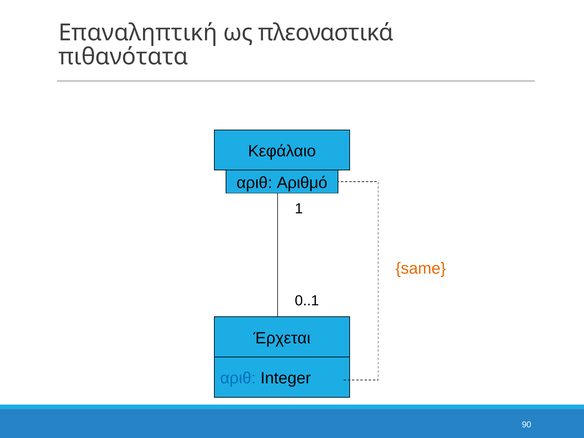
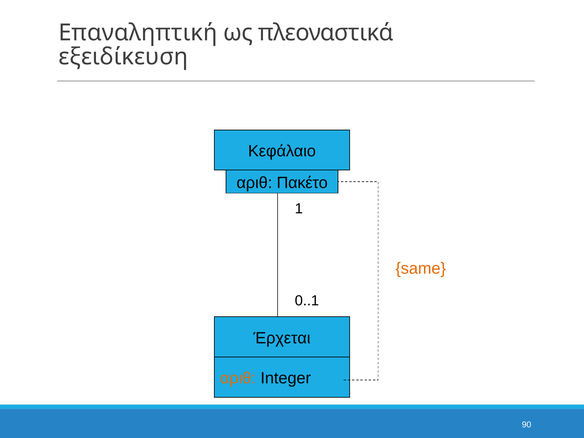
πιθανότατα: πιθανότατα -> εξειδίκευση (123, 57)
Αριθμό: Αριθμό -> Πακέτο (302, 183)
αριθ colour: blue -> orange (238, 378)
